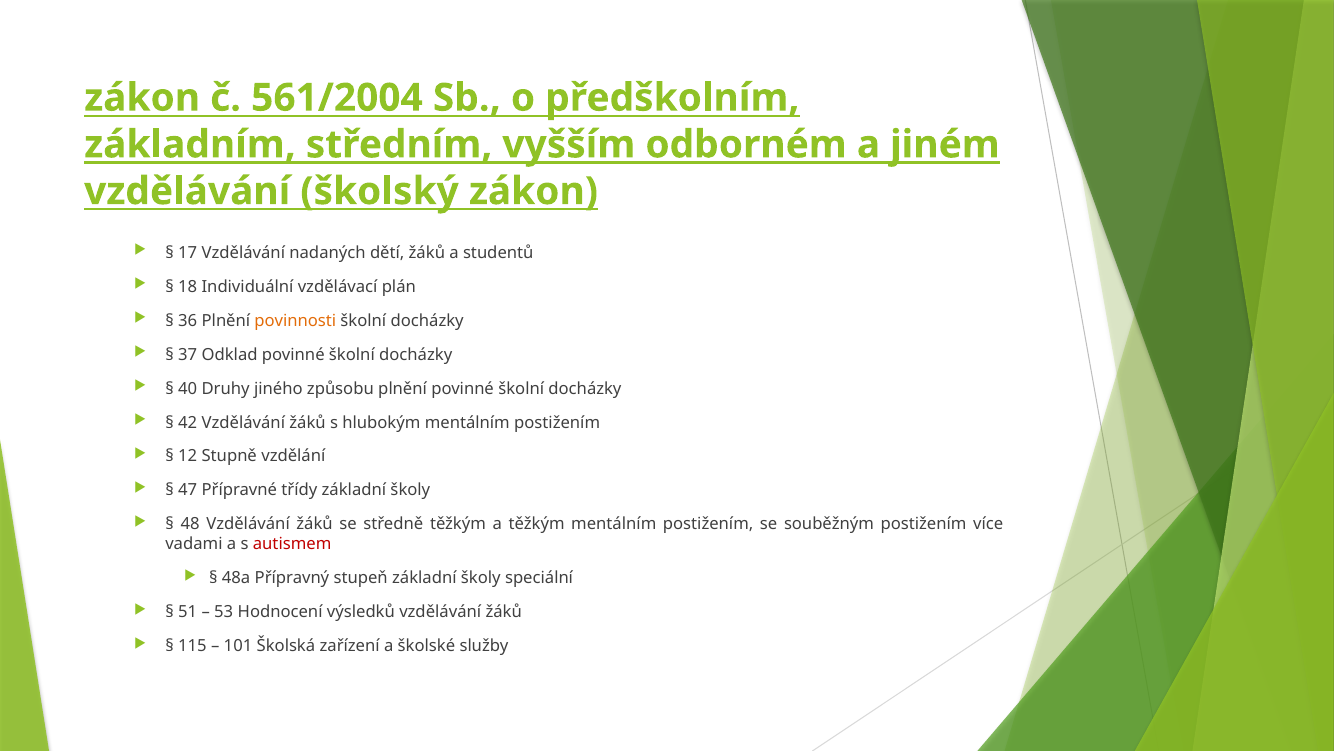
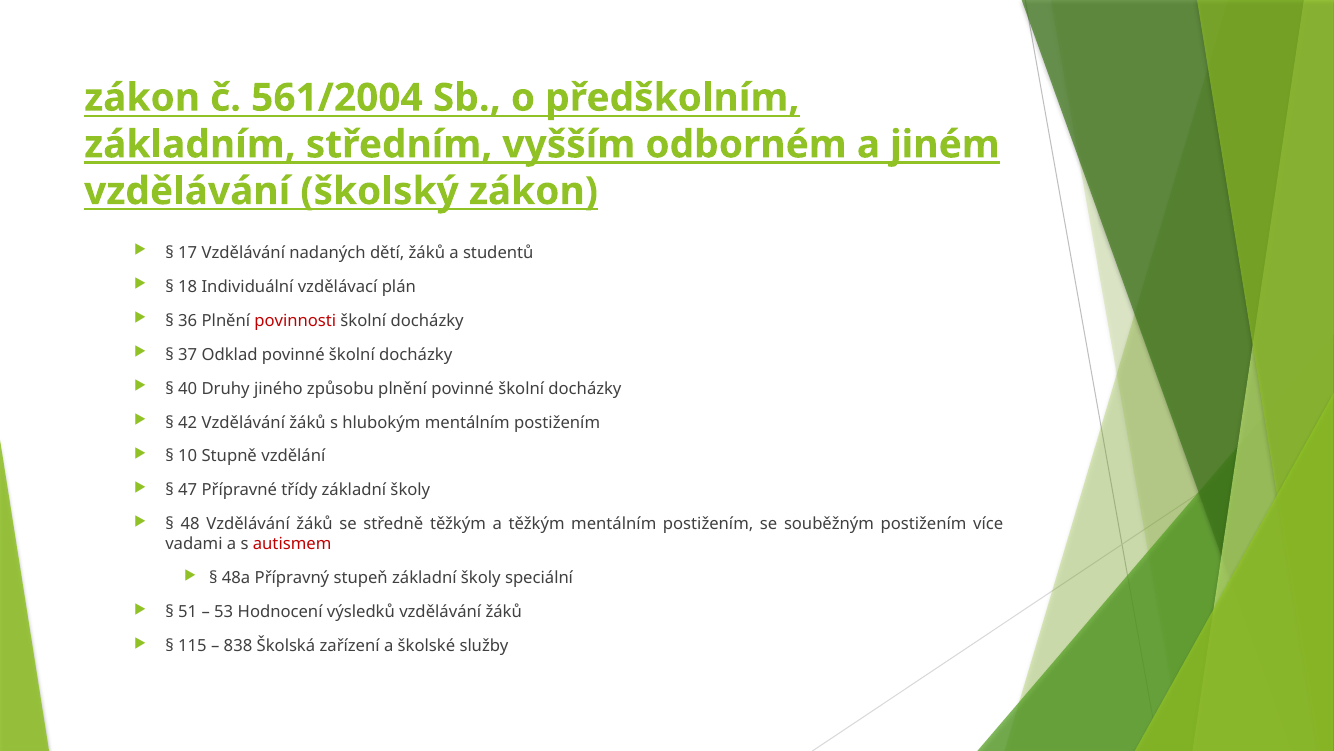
povinnosti colour: orange -> red (295, 320)
12: 12 -> 10 (188, 456)
101: 101 -> 838 (238, 646)
